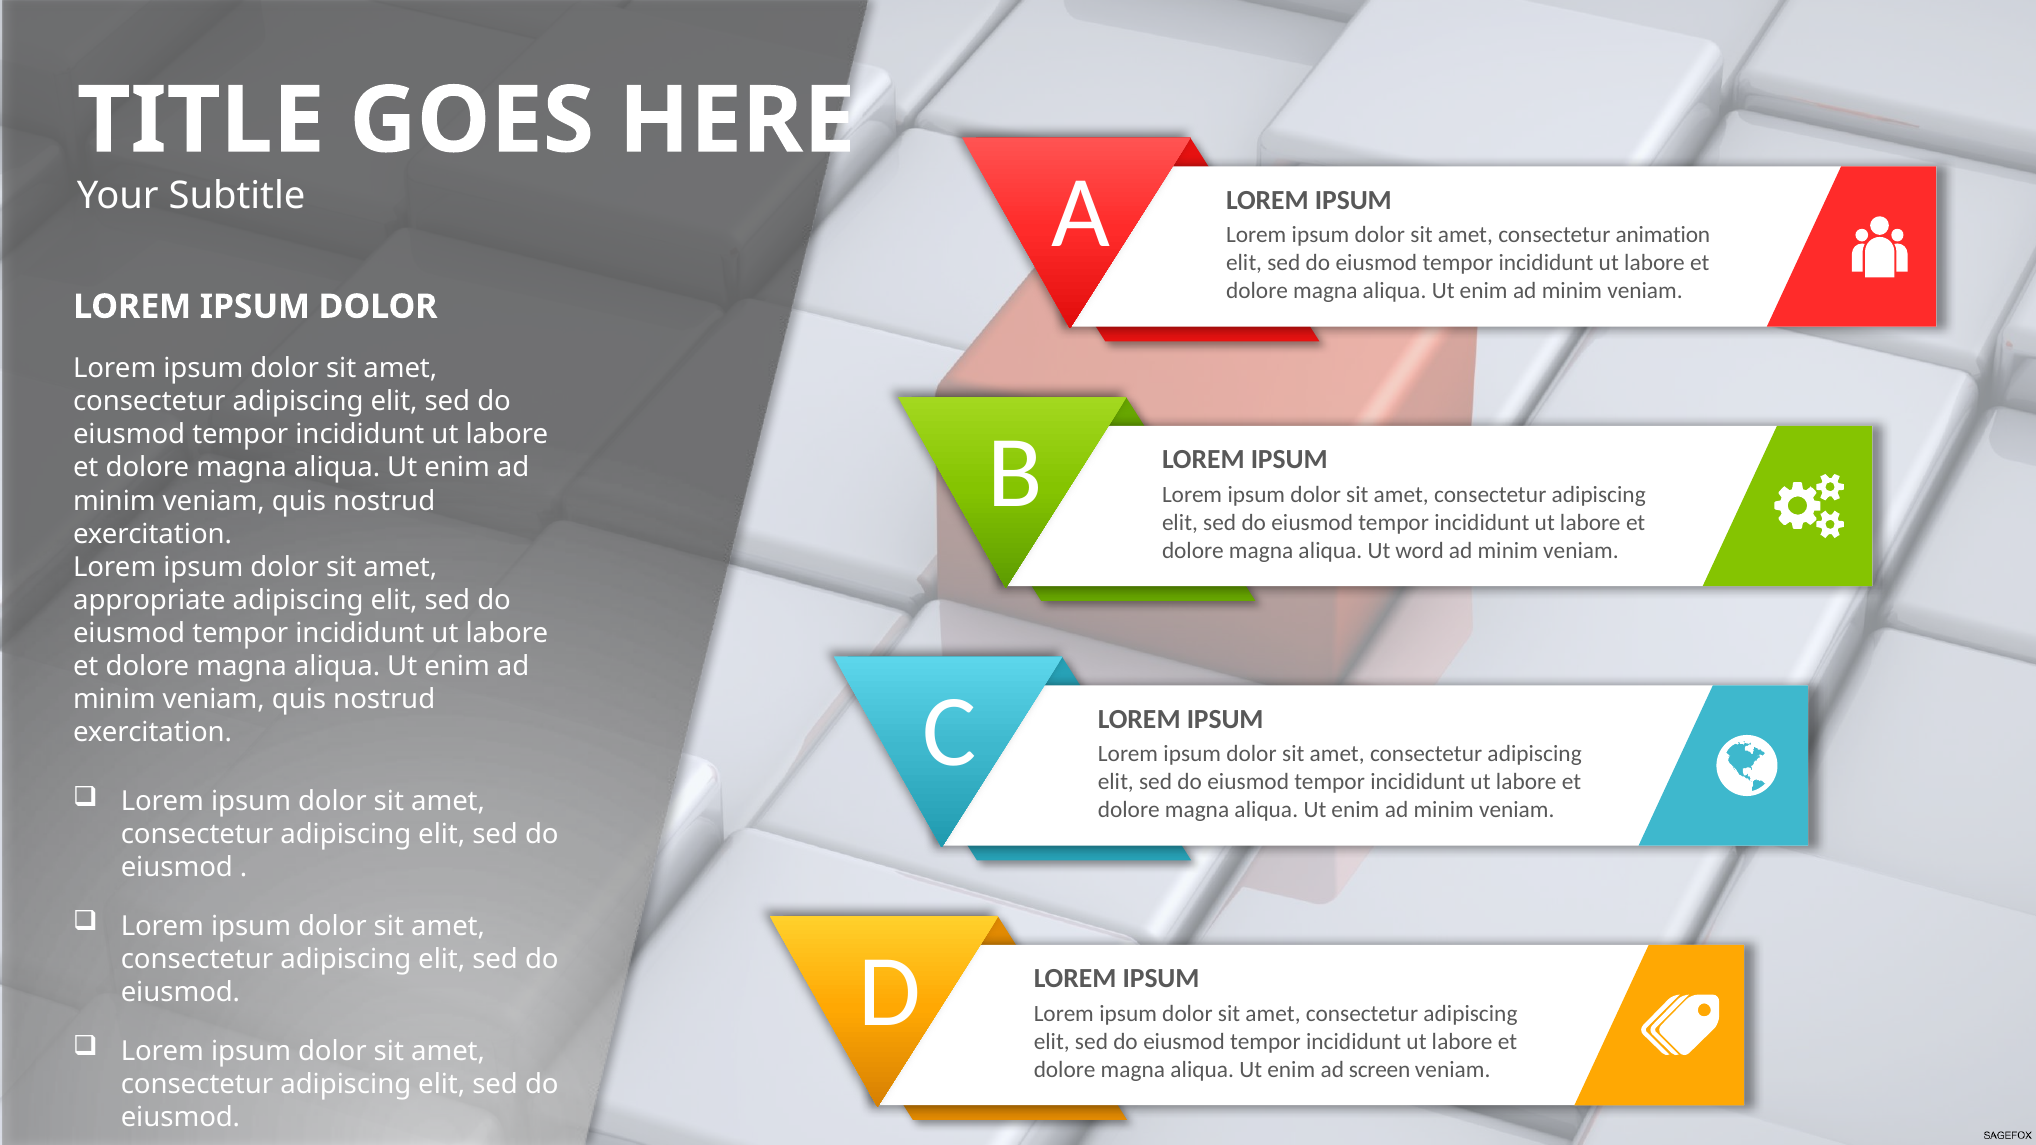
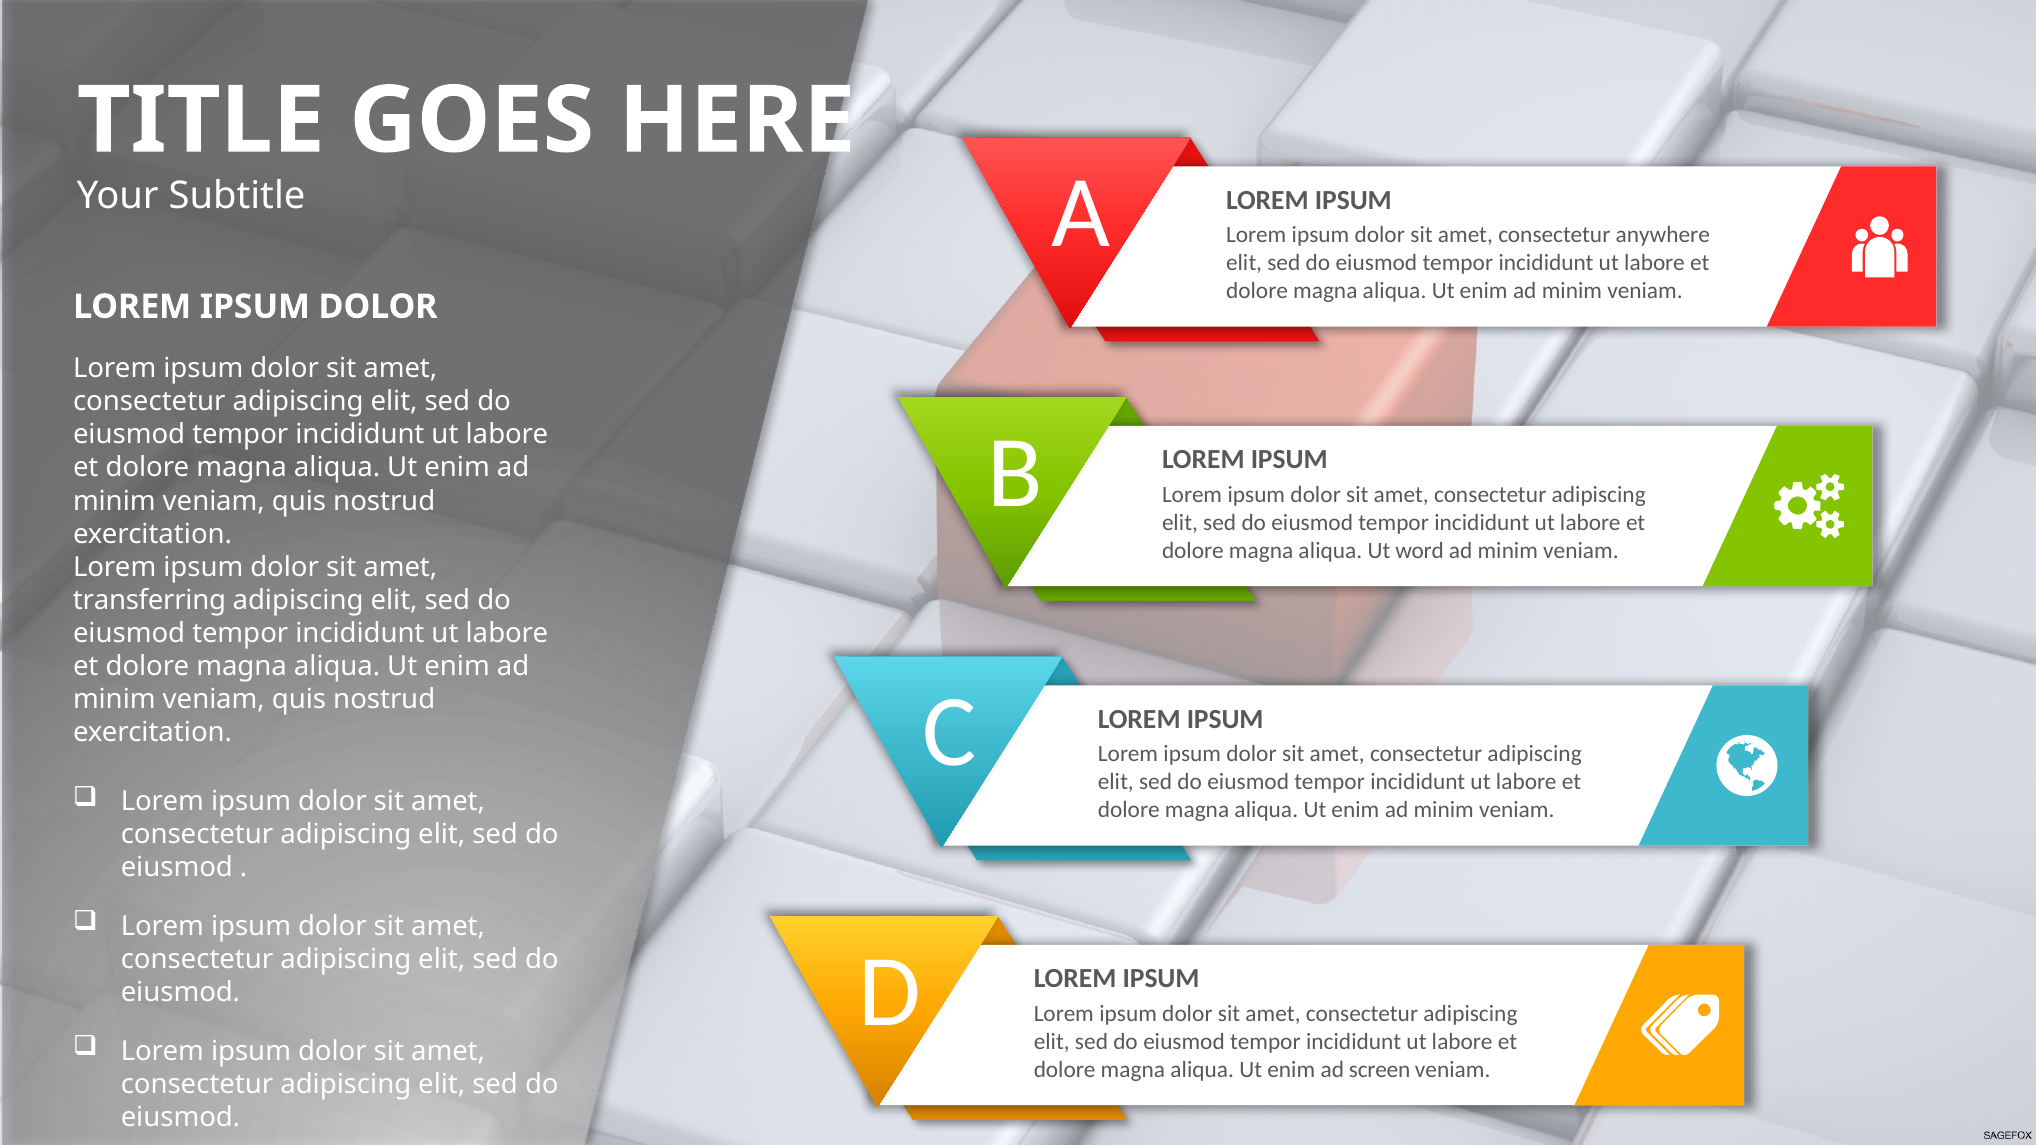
animation: animation -> anywhere (1663, 235)
appropriate: appropriate -> transferring (150, 600)
